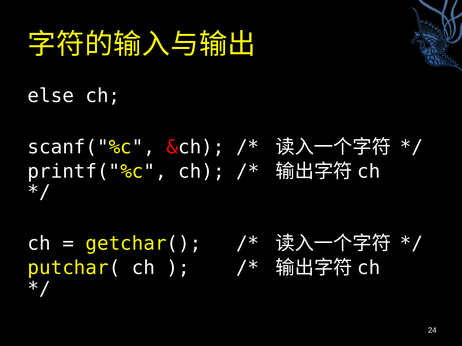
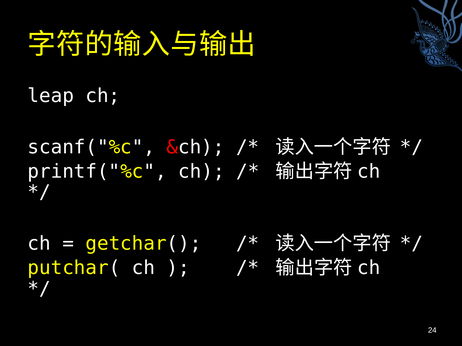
else: else -> leap (51, 96)
